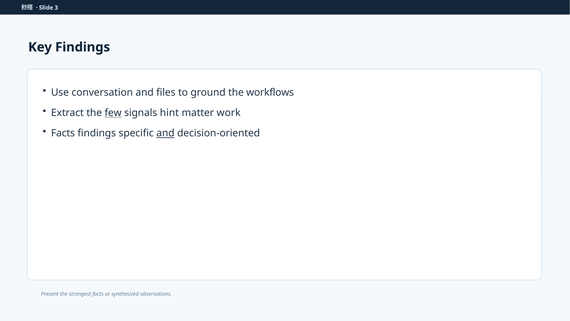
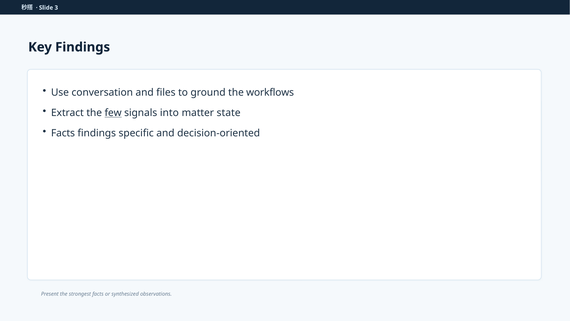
hint: hint -> into (169, 113)
work: work -> state (229, 113)
and underline: present -> none (165, 133)
